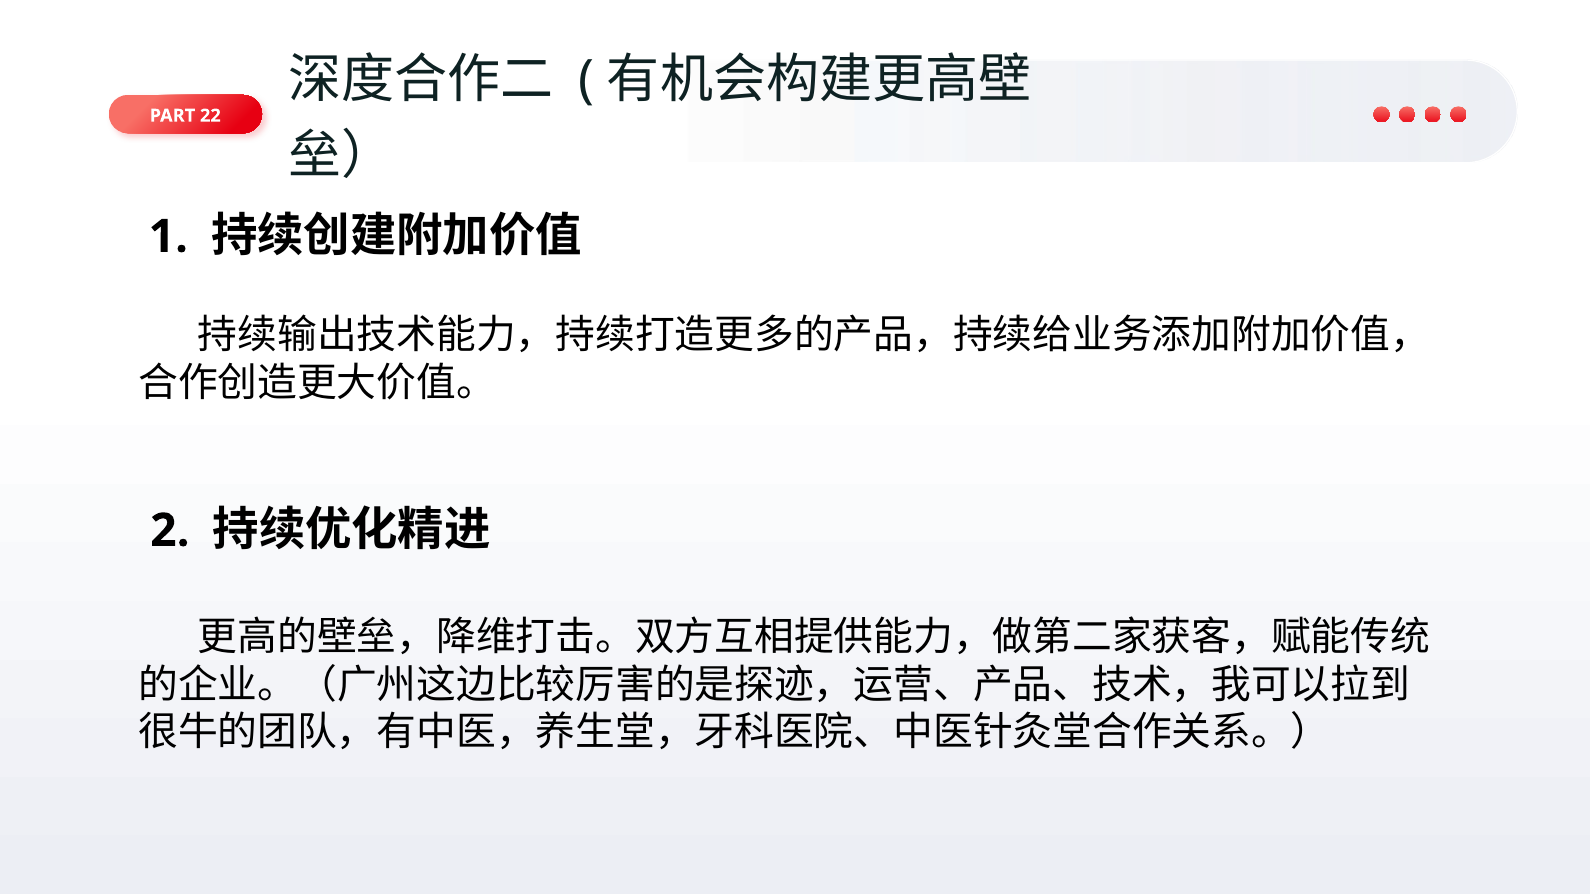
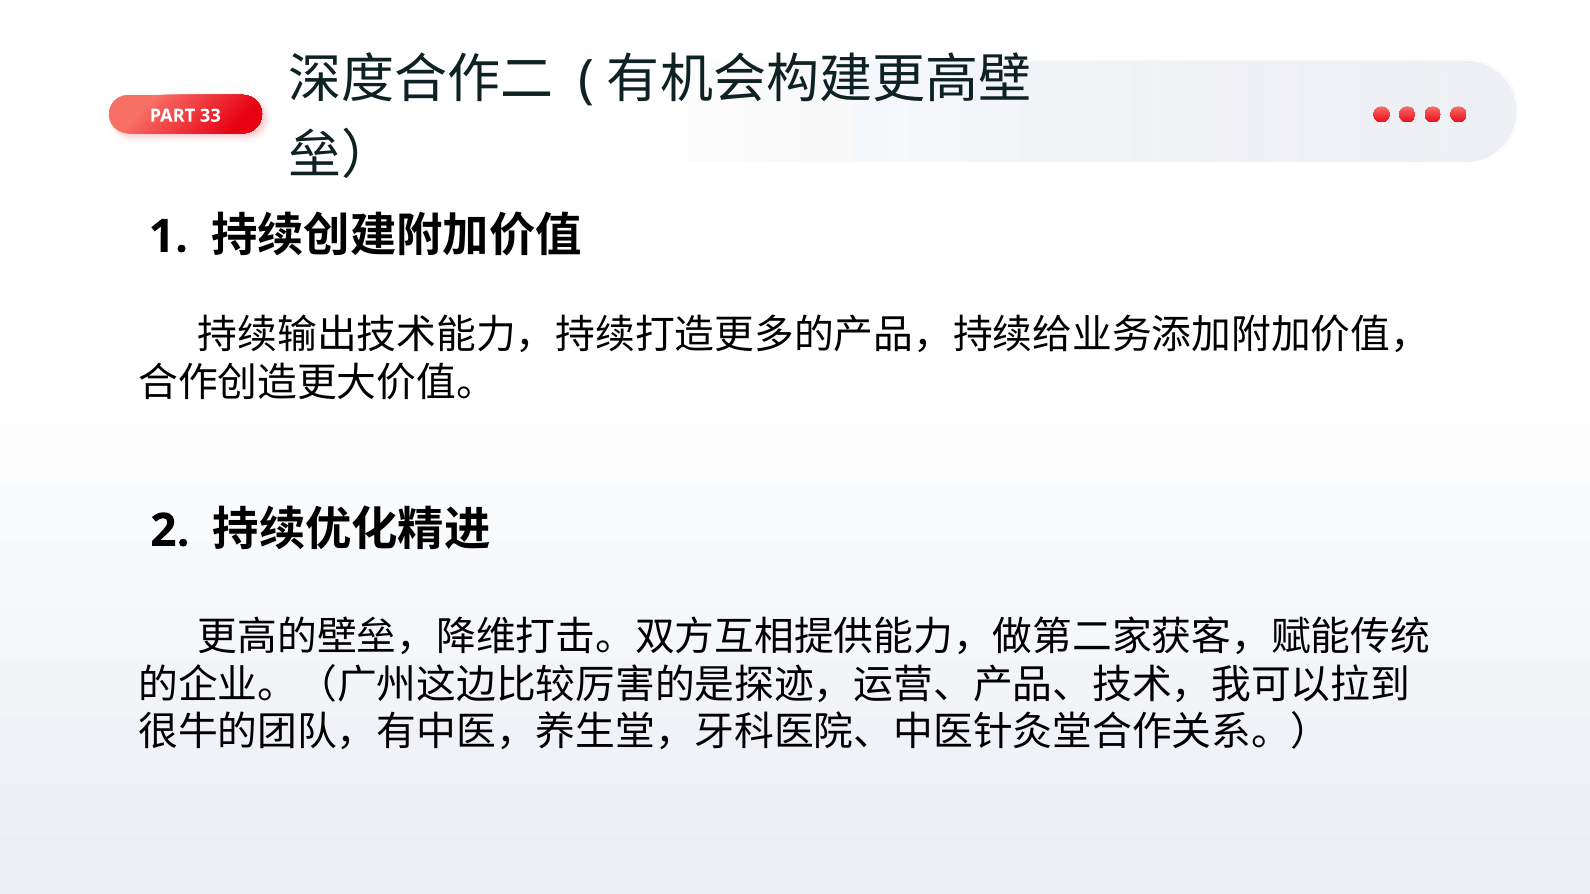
22: 22 -> 33 (210, 116)
